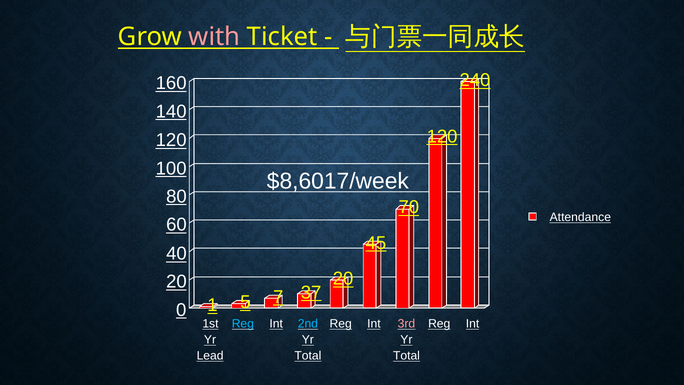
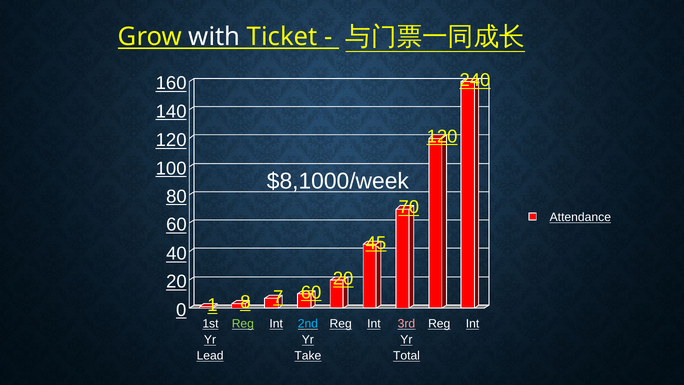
with colour: pink -> white (214, 37)
$8,6017/week: $8,6017/week -> $8,1000/week (338, 181)
5: 5 -> 8 (245, 302)
7 37: 37 -> 60 (311, 292)
Reg colour: light blue -> light green (243, 324)
Total: Total -> Take (308, 356)
